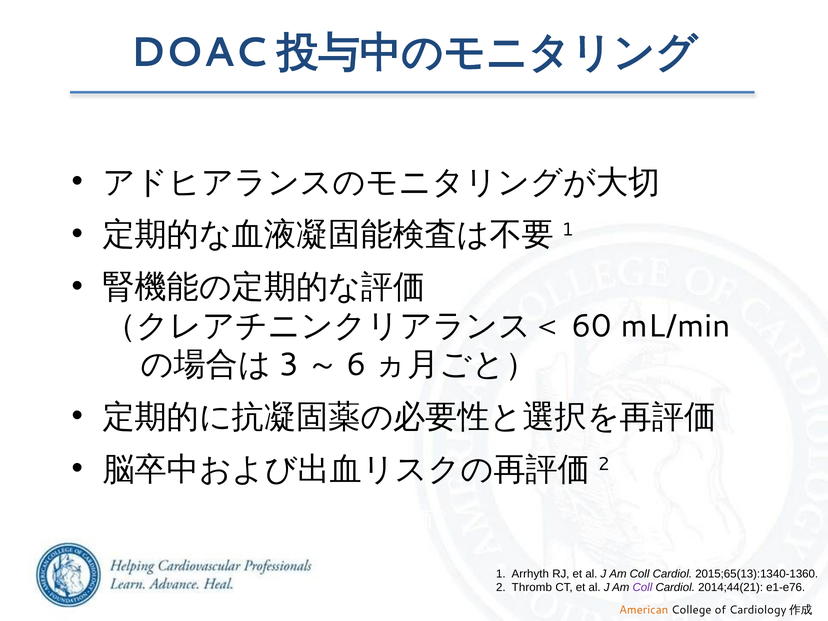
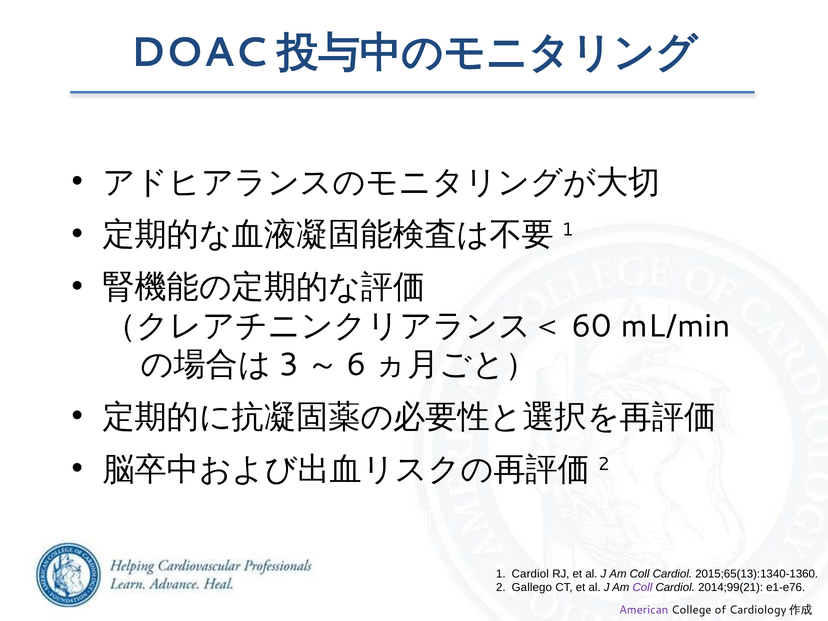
Arrhyth: Arrhyth -> Cardiol (530, 574)
Thromb: Thromb -> Gallego (532, 588)
2014;44(21: 2014;44(21 -> 2014;99(21 (731, 588)
American colour: orange -> purple (644, 610)
